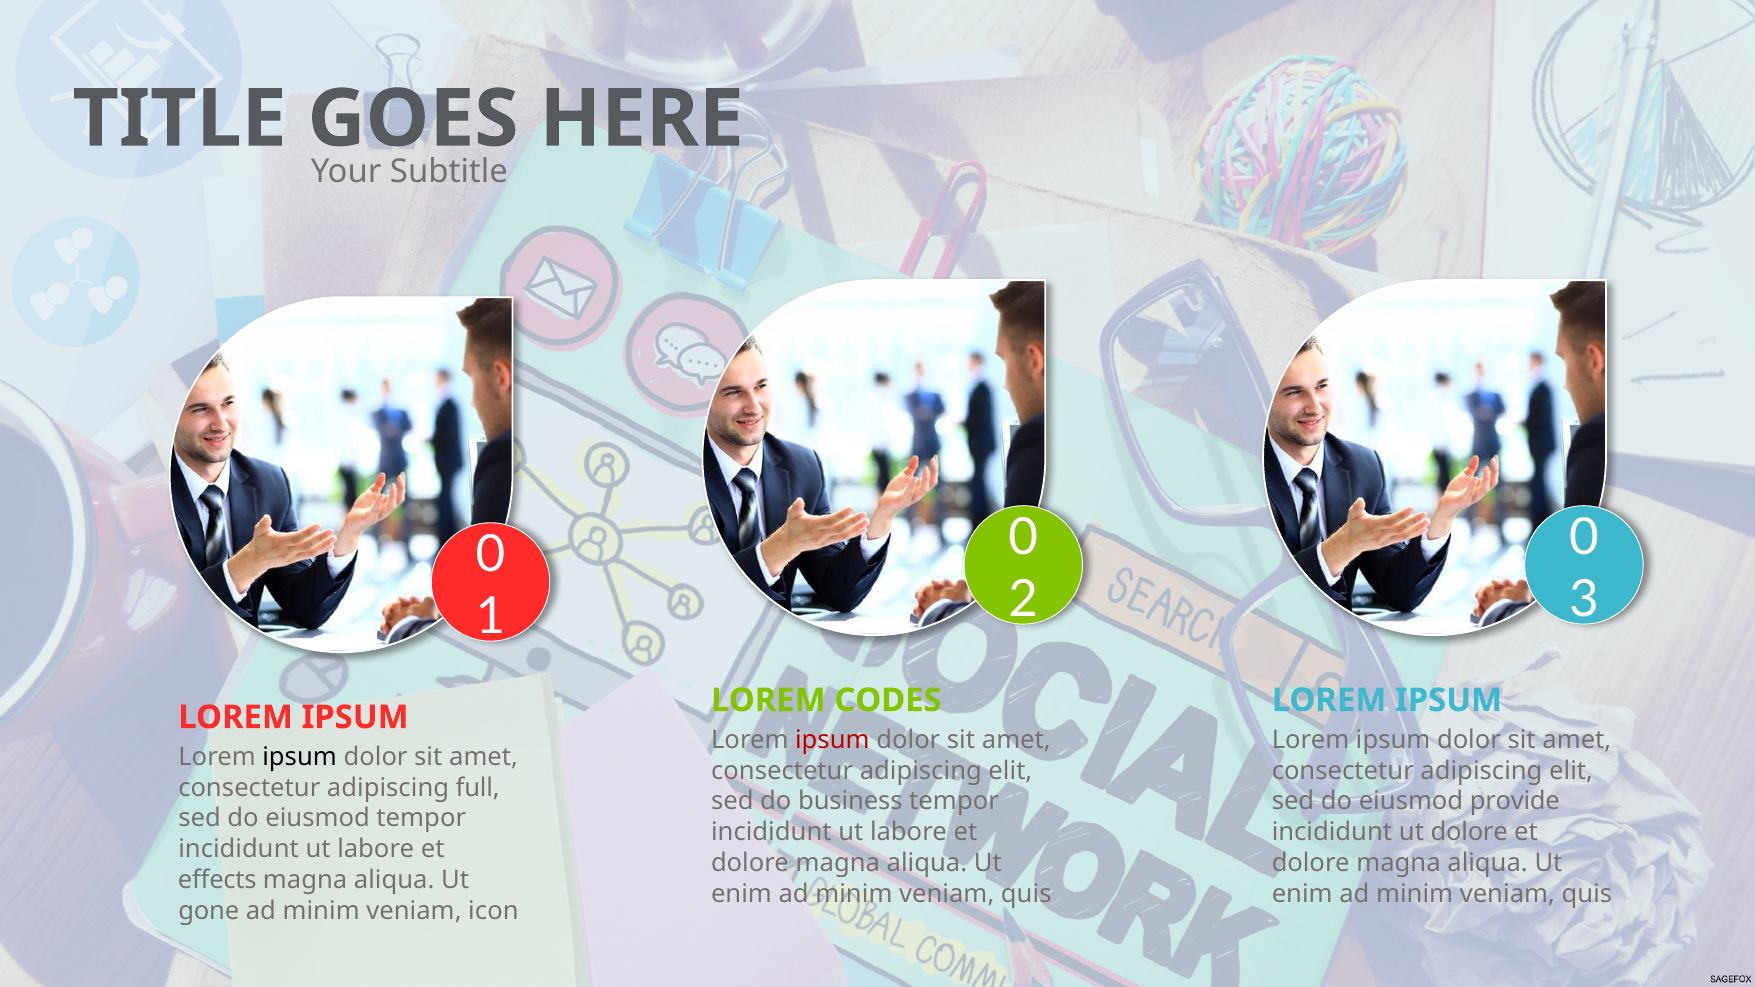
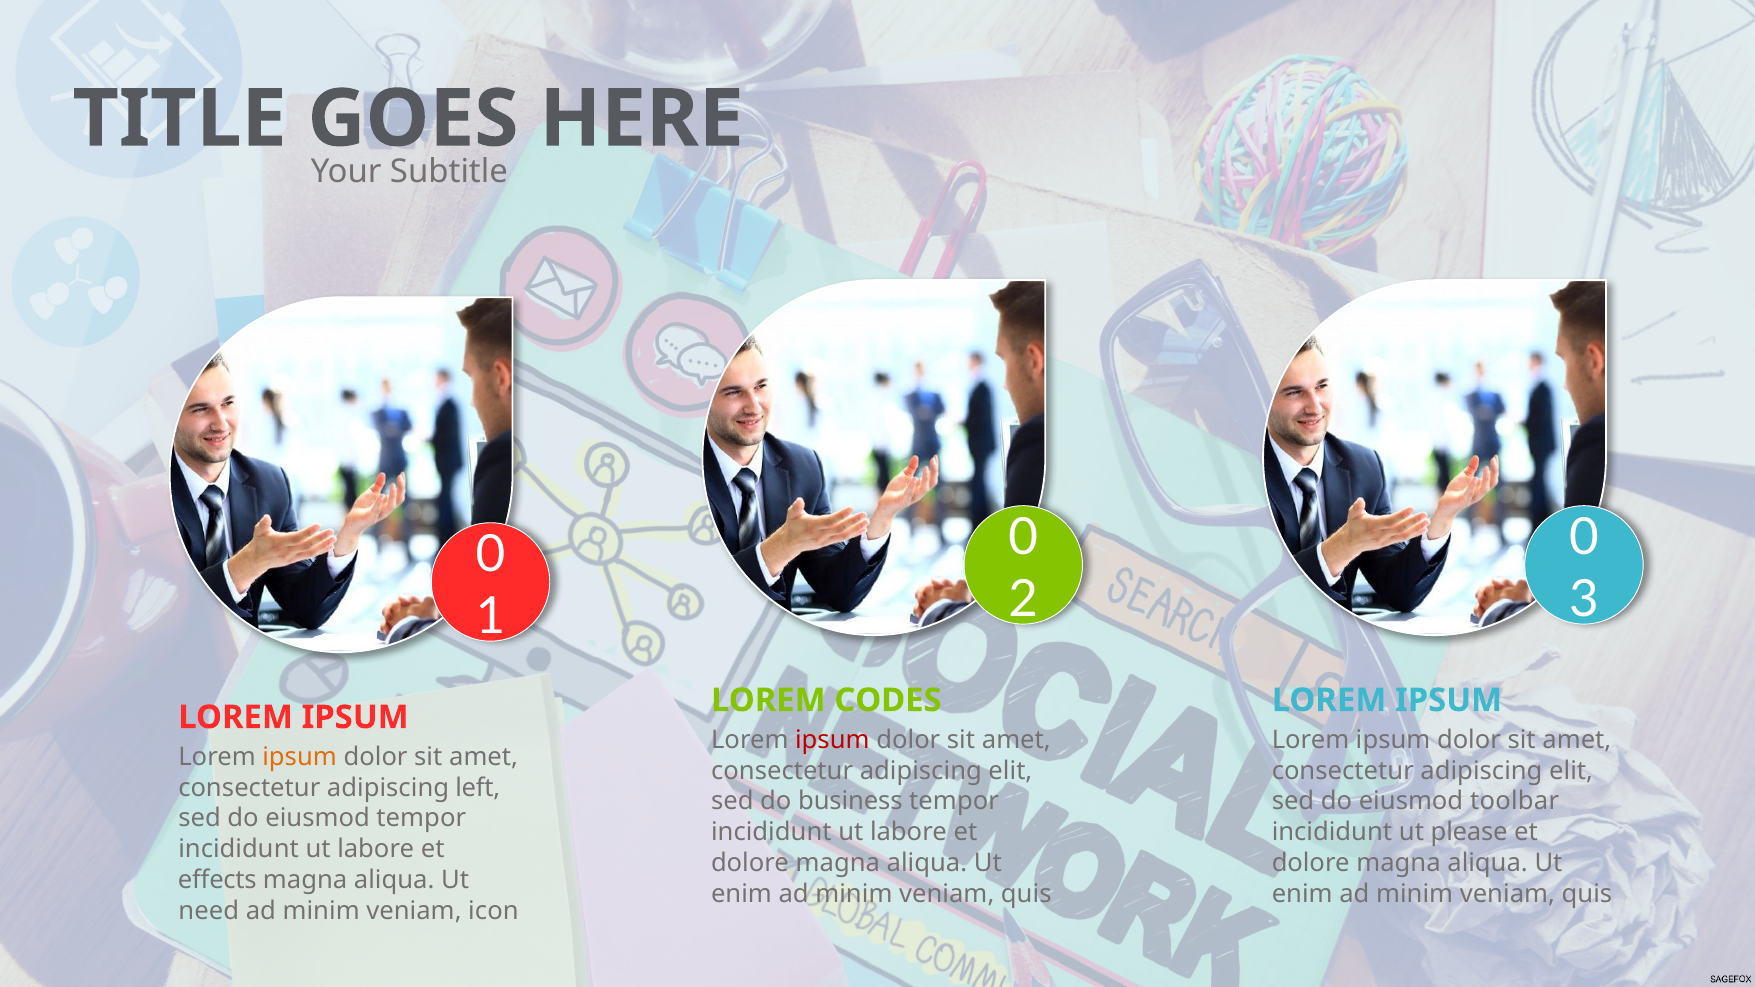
ipsum colour: black -> orange (300, 757)
full: full -> left (478, 788)
provide: provide -> toolbar (1515, 802)
ut dolore: dolore -> please (1469, 832)
gone: gone -> need (209, 911)
